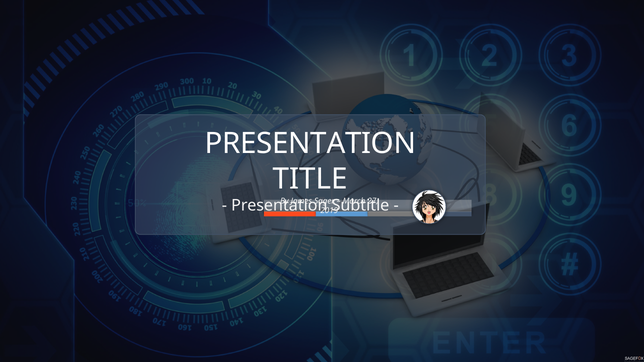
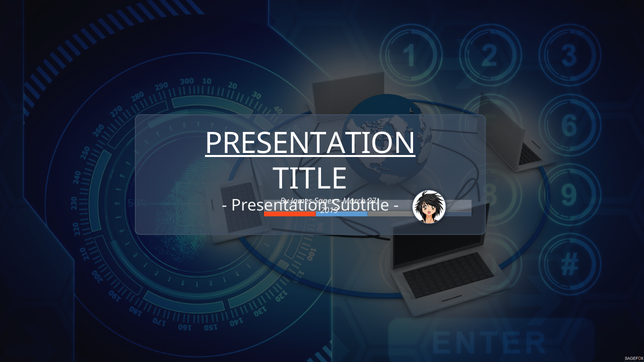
PRESENTATION underline: none -> present (310, 144)
